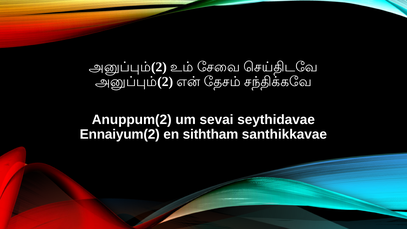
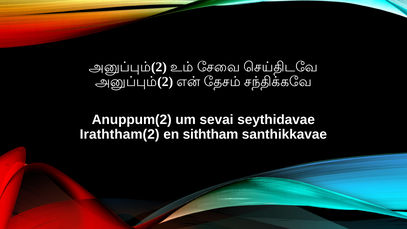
Ennaiyum(2: Ennaiyum(2 -> Iraththam(2 (120, 134)
